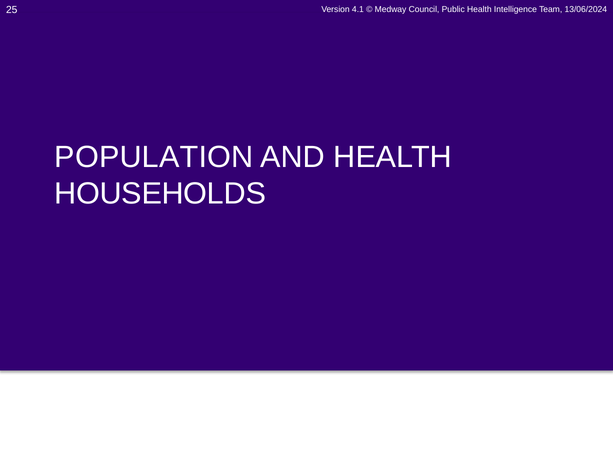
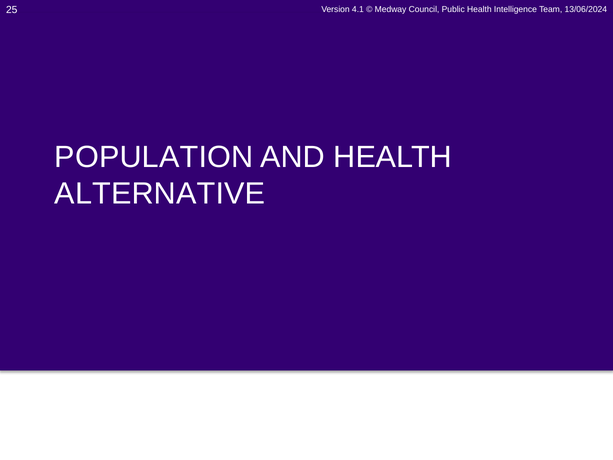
HOUSEHOLDS: HOUSEHOLDS -> ALTERNATIVE (160, 194)
